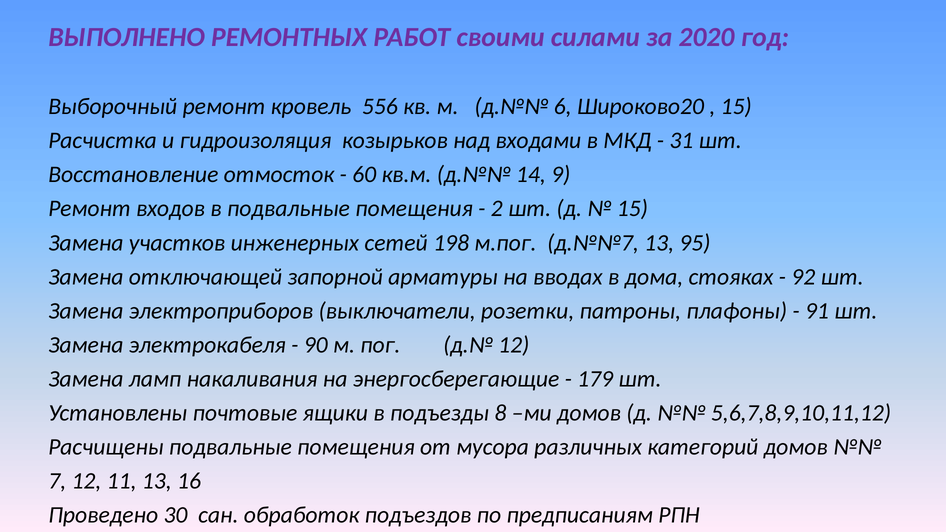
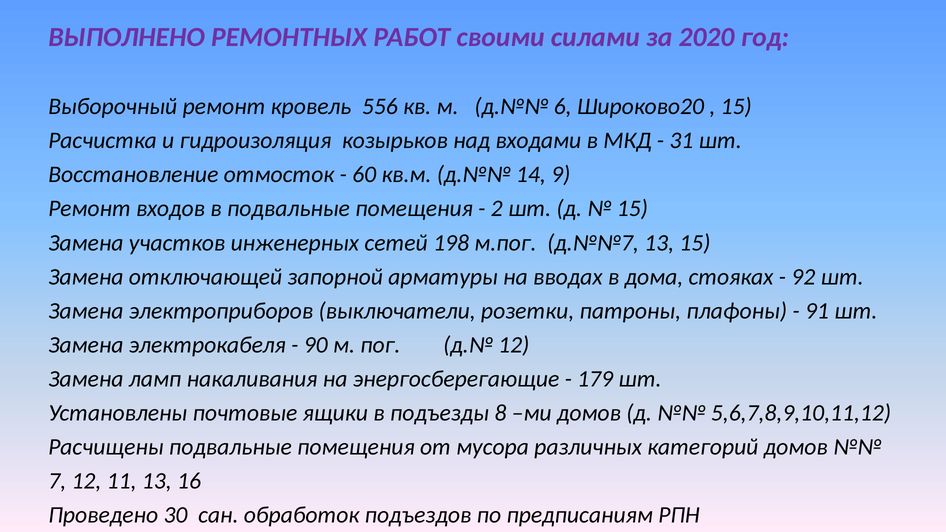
13 95: 95 -> 15 (695, 243)
